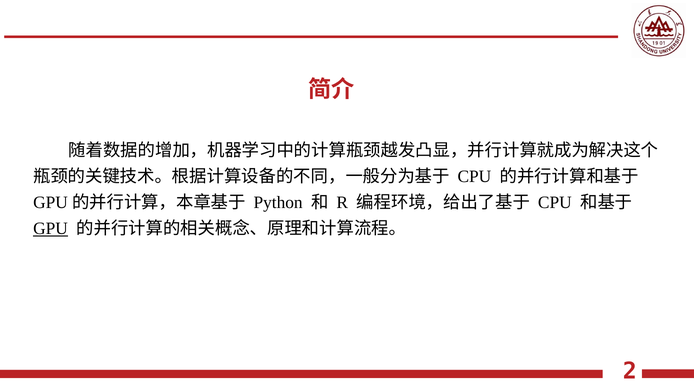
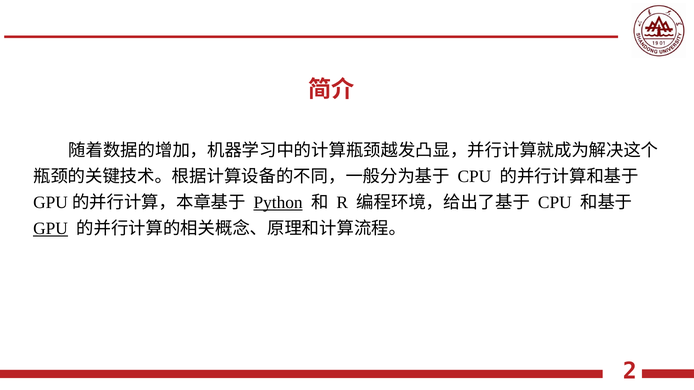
Python underline: none -> present (278, 203)
